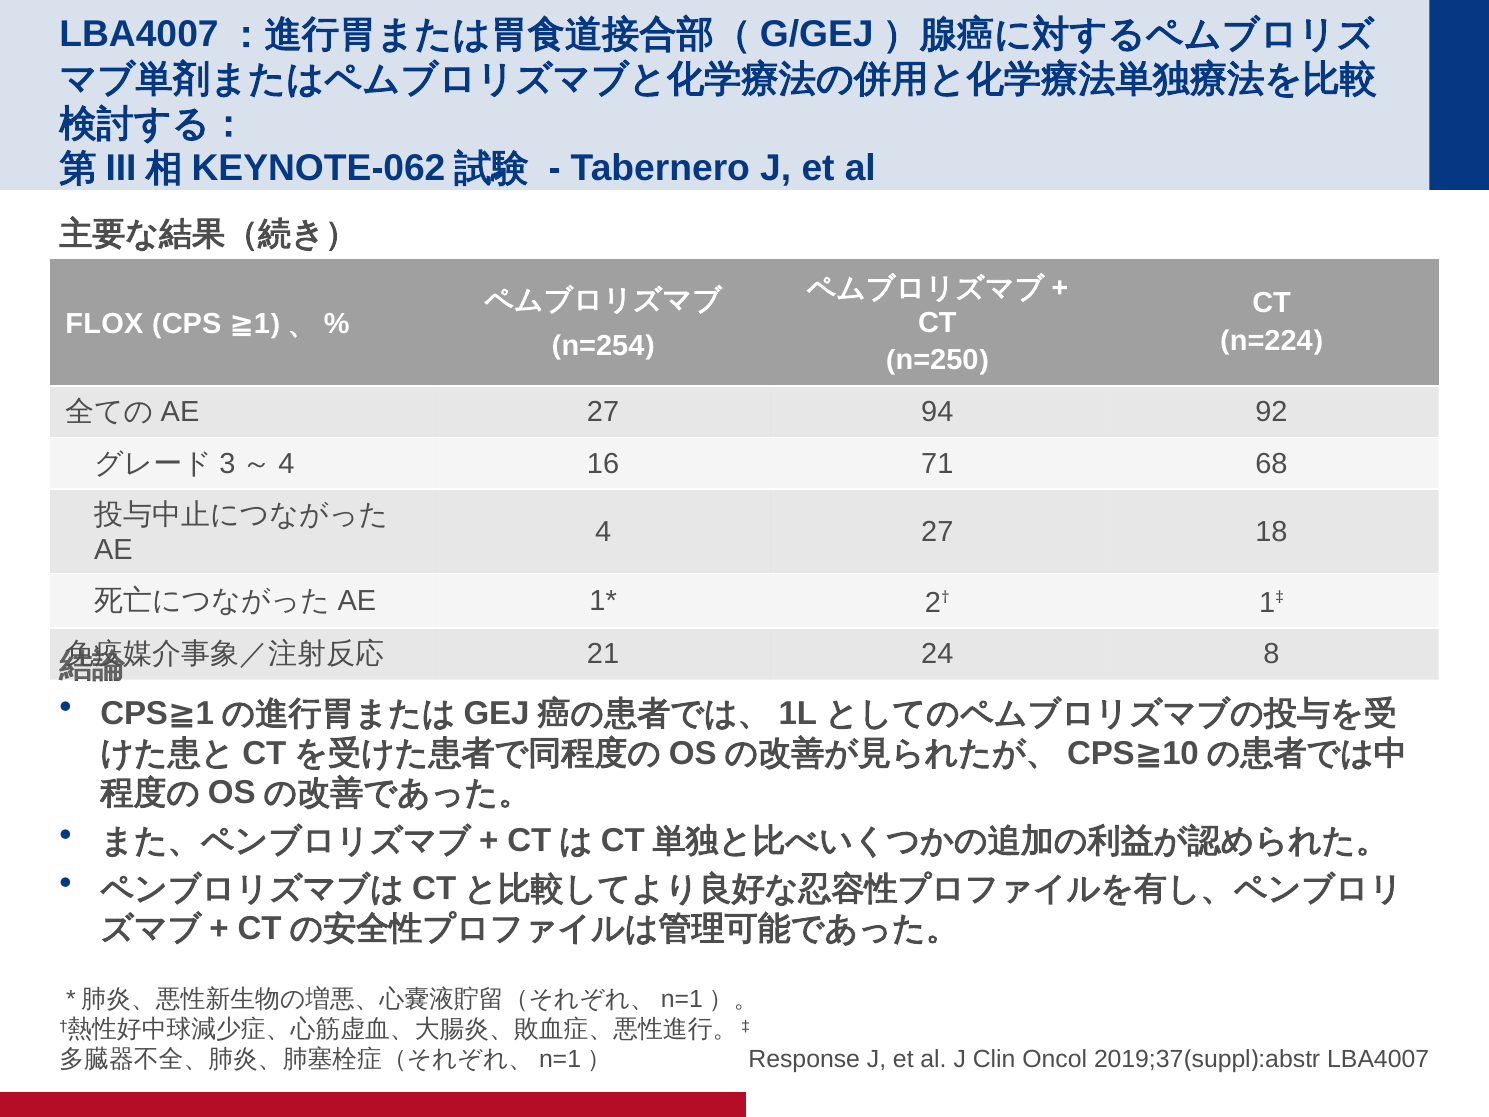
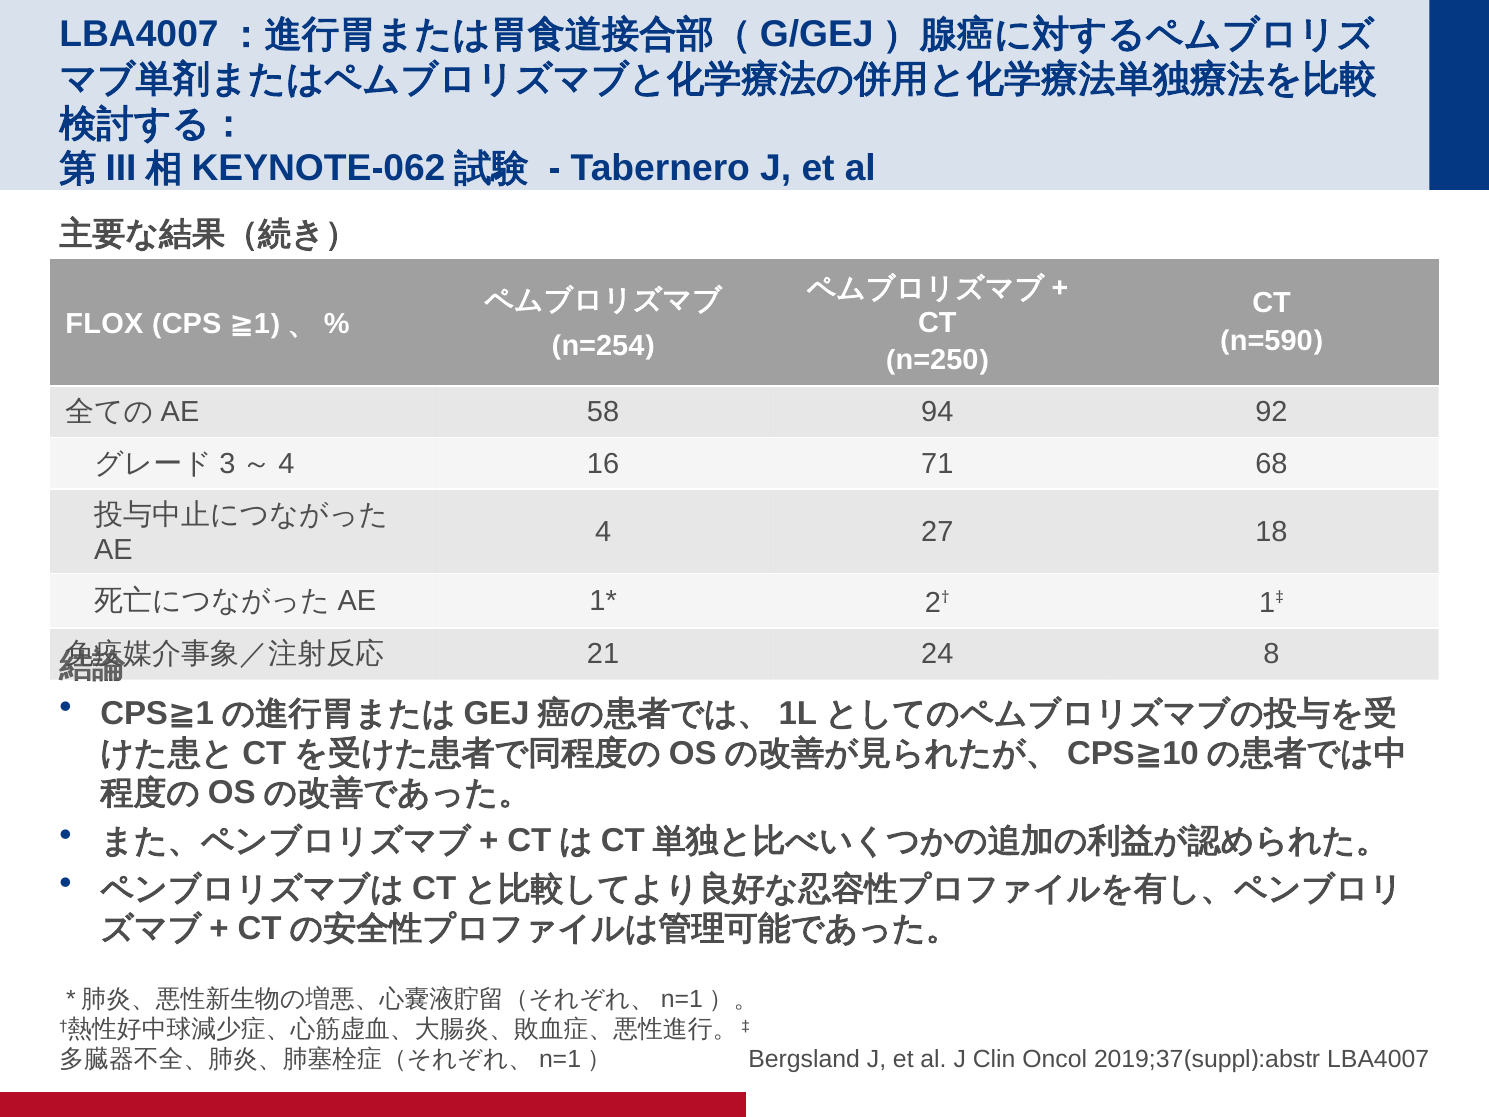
n=224: n=224 -> n=590 (1271, 340)
27: 27 -> 58 (603, 412)
Response: Response -> Bergsland (804, 1059)
